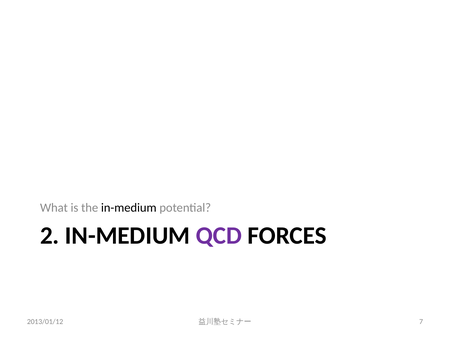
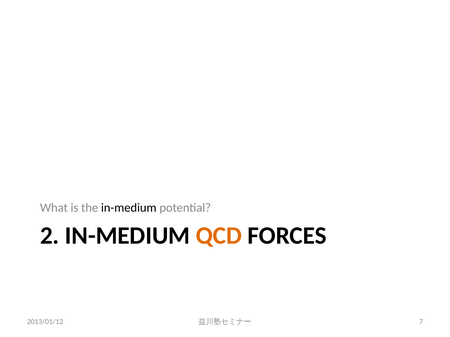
QCD colour: purple -> orange (219, 236)
